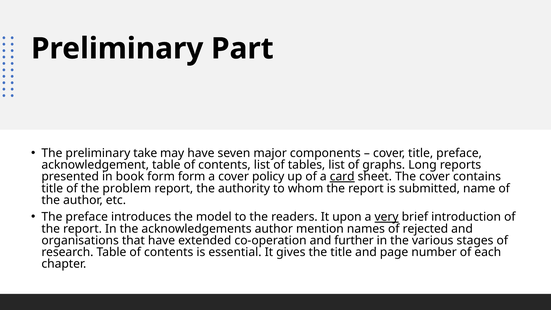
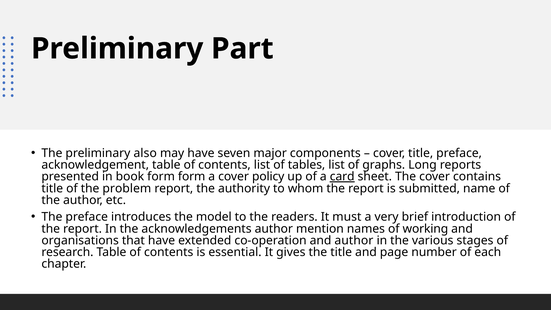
take: take -> also (145, 153)
upon: upon -> must (347, 217)
very underline: present -> none (387, 217)
rejected: rejected -> working (425, 229)
and further: further -> author (354, 240)
